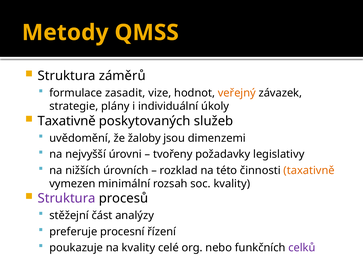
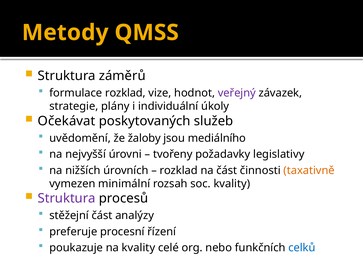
formulace zasadit: zasadit -> rozklad (125, 93)
veřejný colour: orange -> purple (237, 93)
Taxativně: Taxativně -> Očekávat (67, 121)
dimenzemi: dimenzemi -> mediálního (217, 138)
na této: této -> část (227, 171)
celků colour: purple -> blue (302, 248)
